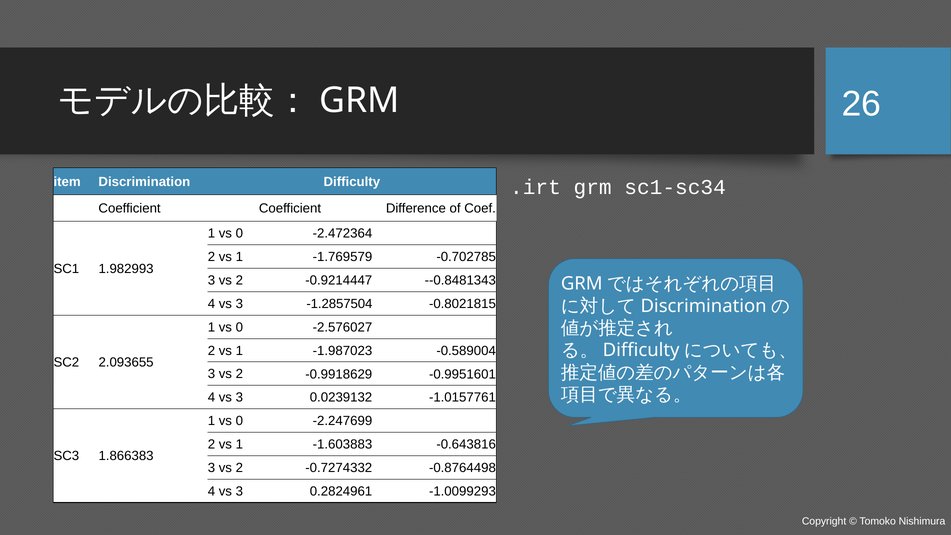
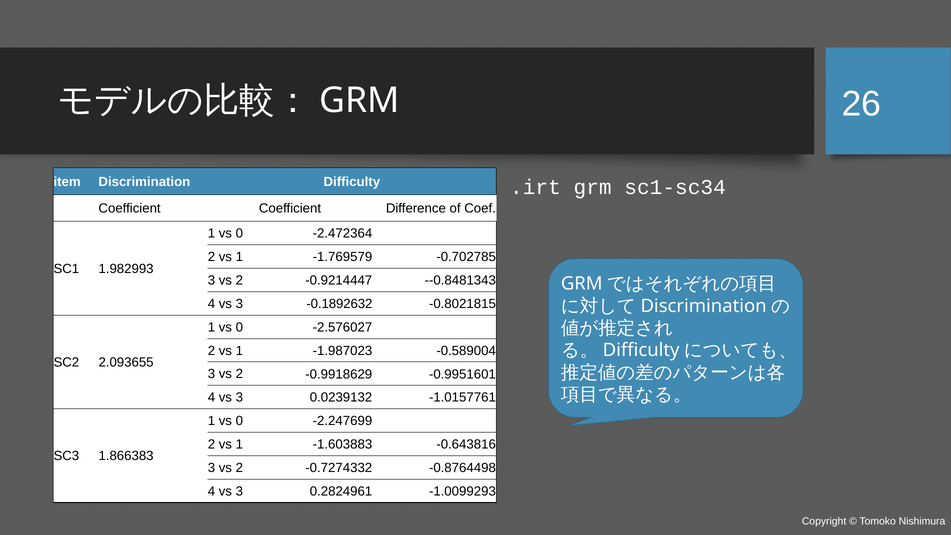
-1.2857504: -1.2857504 -> -0.1892632 (339, 304)
